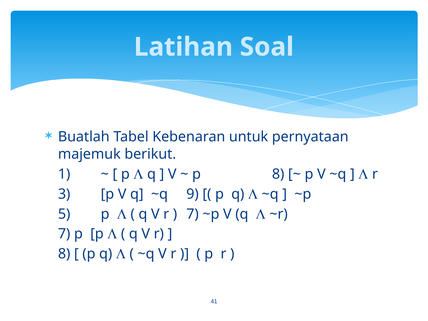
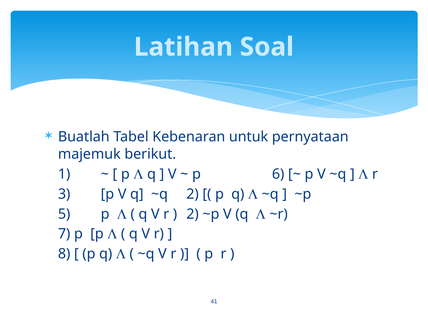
p 8: 8 -> 6 (278, 174)
~q 9: 9 -> 2 (193, 194)
7: 7 -> 2 (193, 214)
